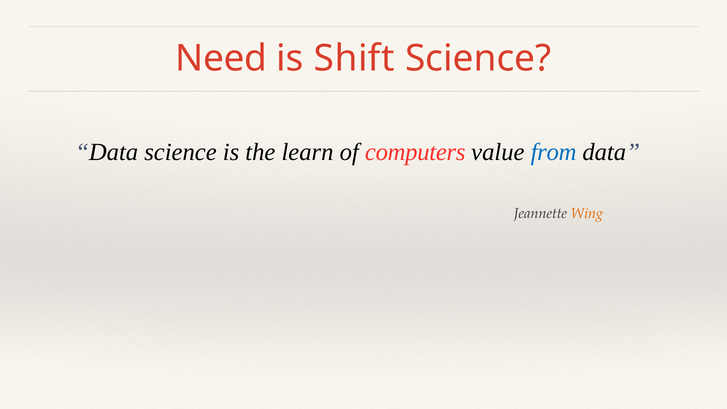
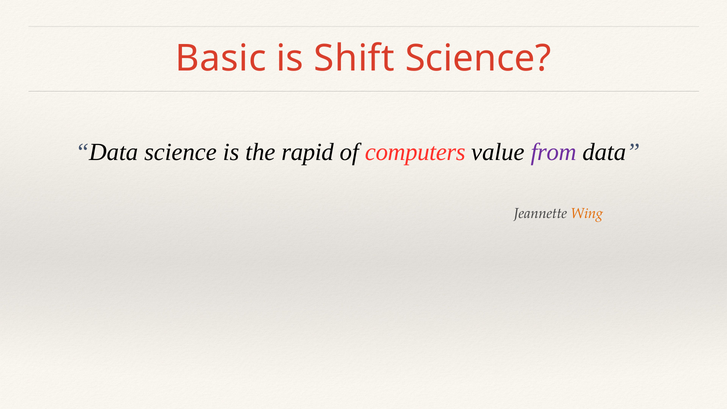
Need: Need -> Basic (221, 59)
learn: learn -> rapid (308, 152)
from colour: blue -> purple (554, 152)
